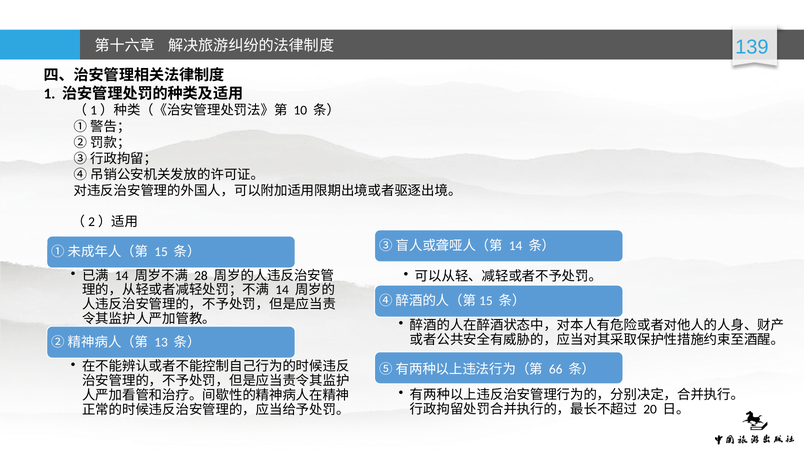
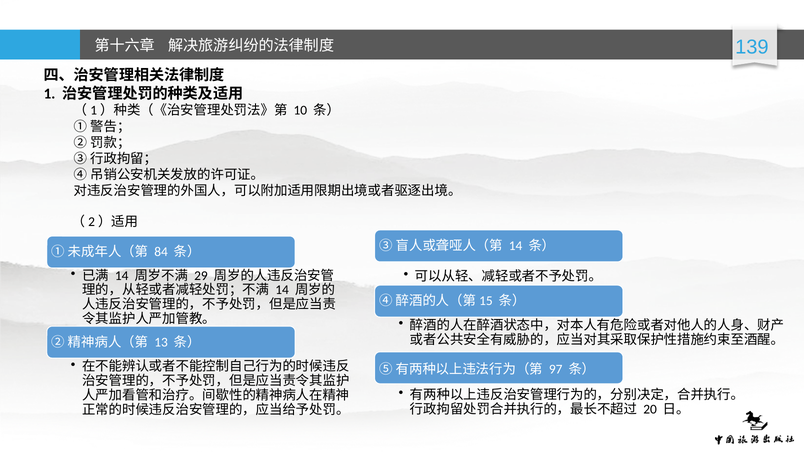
15: 15 -> 84 (161, 252)
28: 28 -> 29 (201, 276)
66: 66 -> 97 (556, 370)
